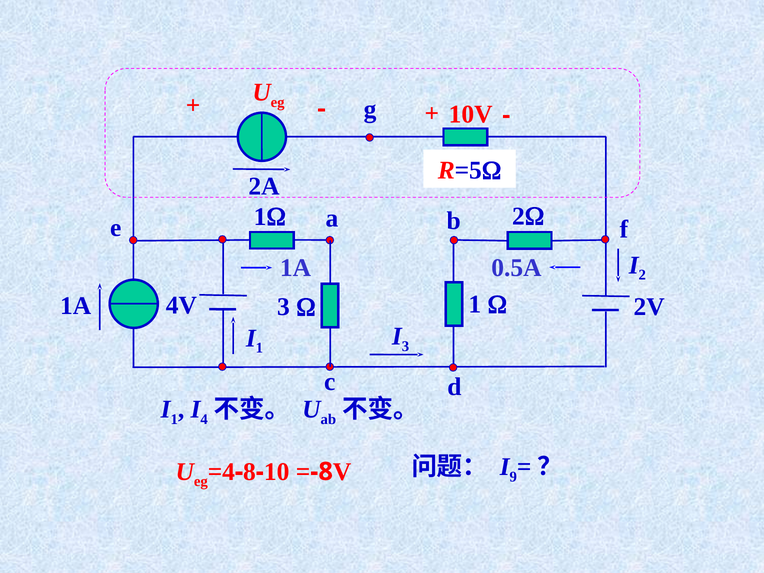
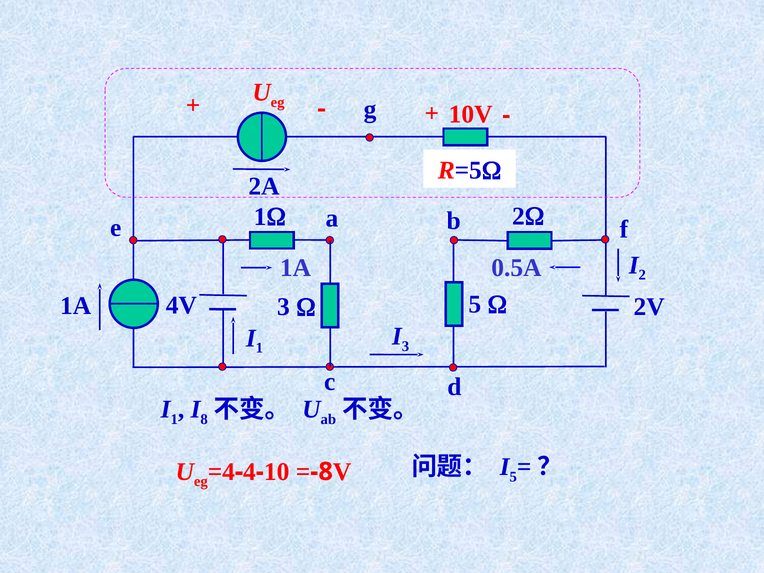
1: 1 -> 5 (475, 304)
4: 4 -> 8 (204, 419)
9: 9 -> 5 (513, 477)
8: 8 -> 4 (249, 472)
